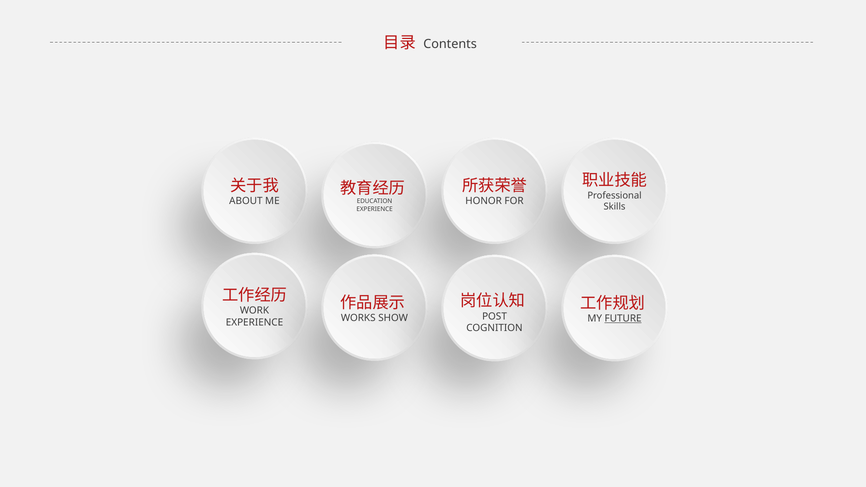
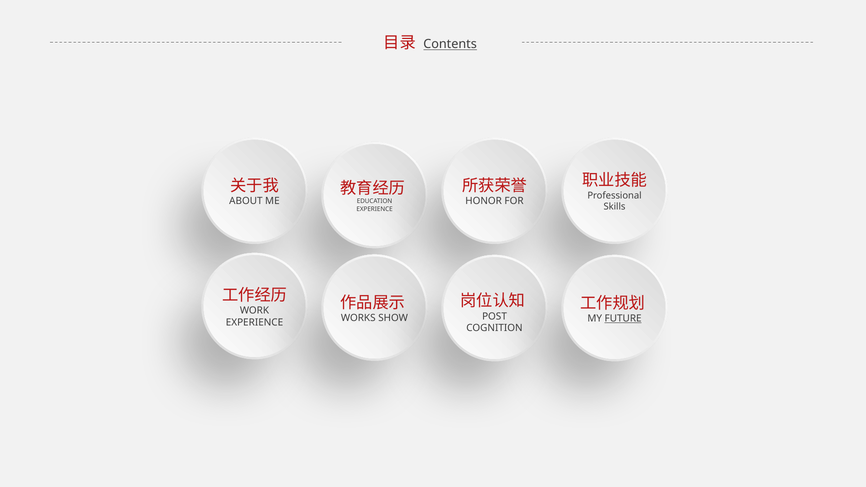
Contents underline: none -> present (450, 44)
